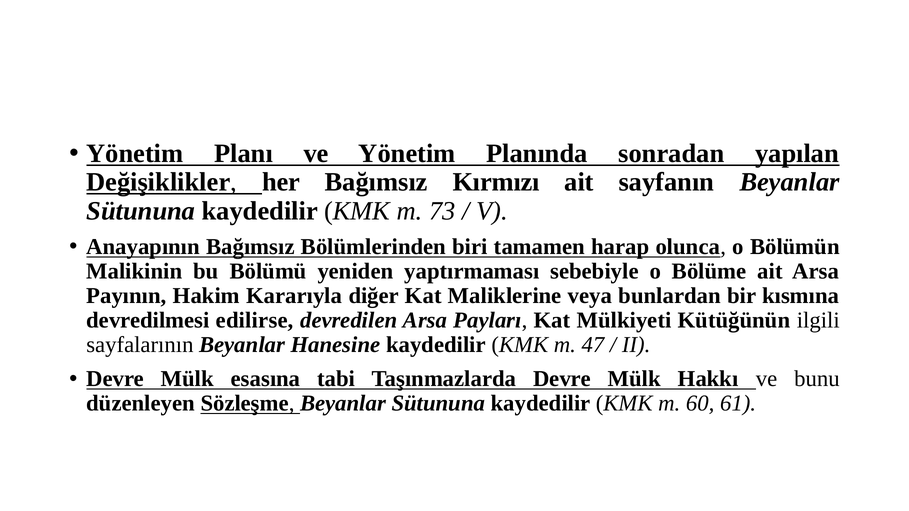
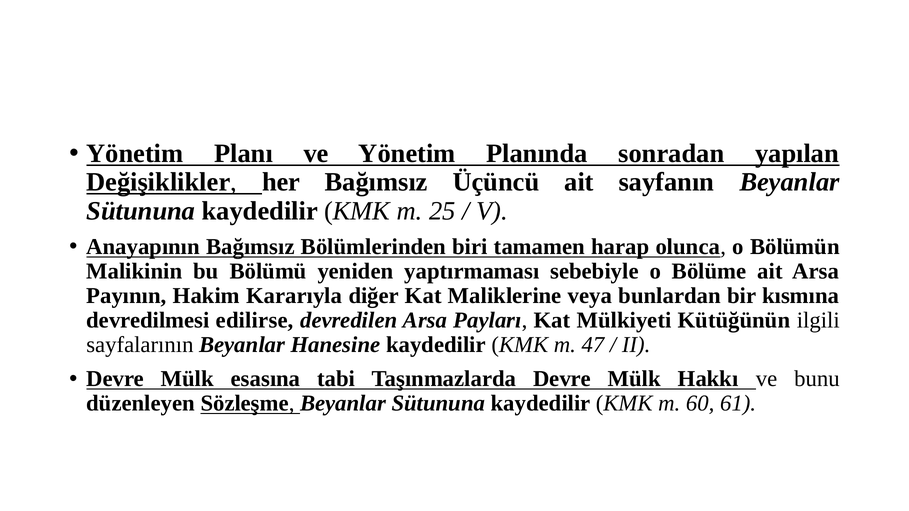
Kırmızı: Kırmızı -> Üçüncü (496, 182)
73: 73 -> 25 (442, 211)
